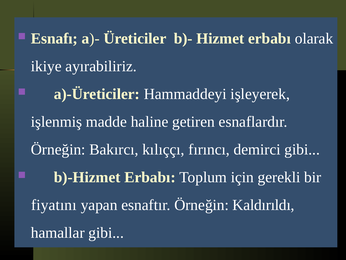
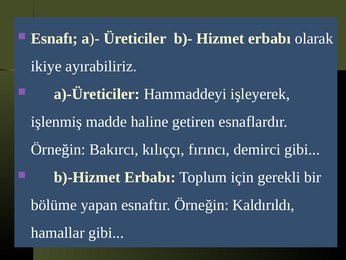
fiyatını: fiyatını -> bölüme (54, 205)
